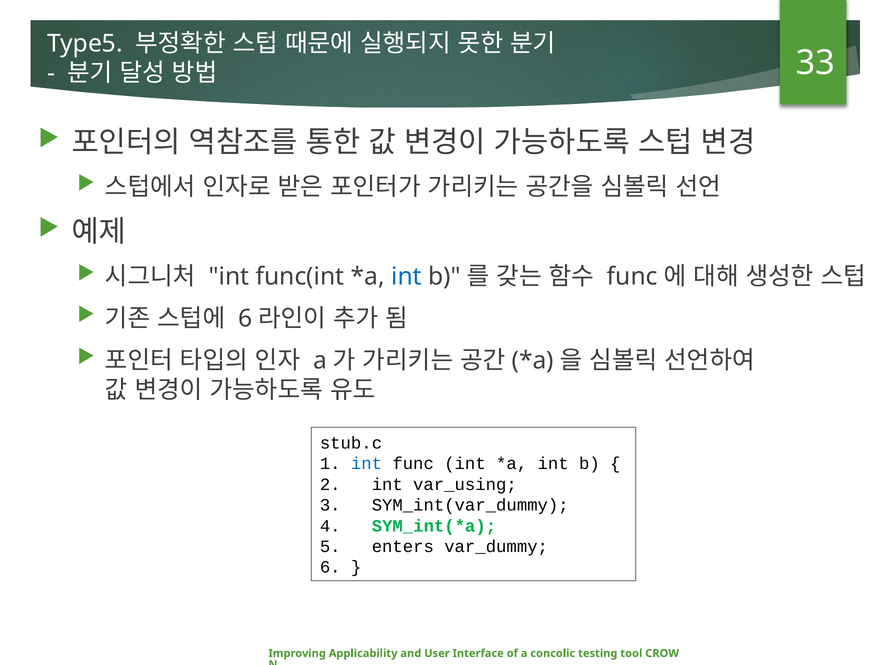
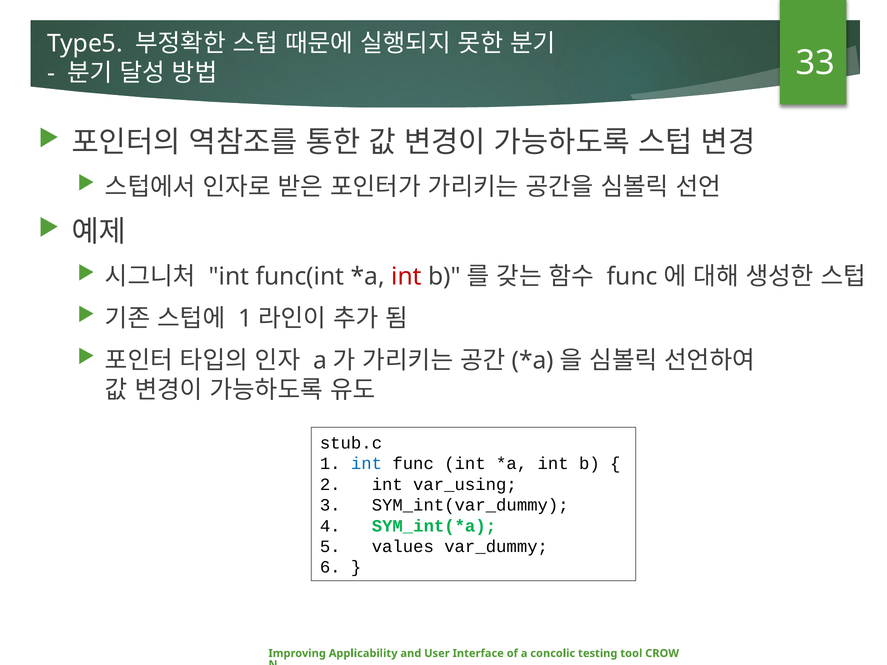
int colour: blue -> red (407, 277)
6: 6 -> 1 (245, 319)
enters: enters -> values (403, 547)
